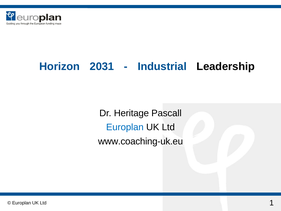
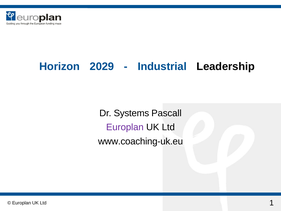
2031: 2031 -> 2029 (102, 66)
Heritage: Heritage -> Systems (131, 113)
Europlan colour: blue -> purple (125, 127)
